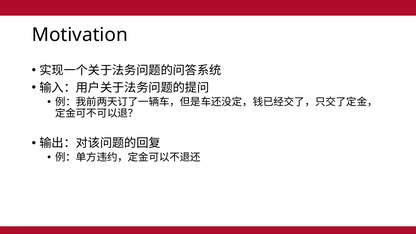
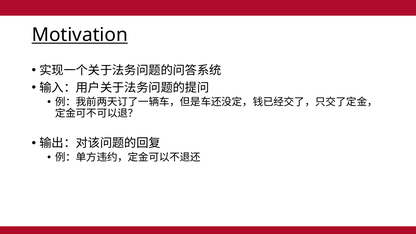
Motivation underline: none -> present (80, 35)
